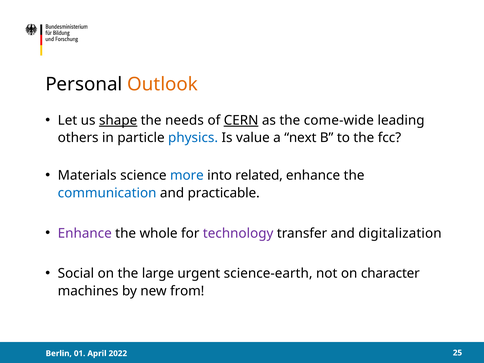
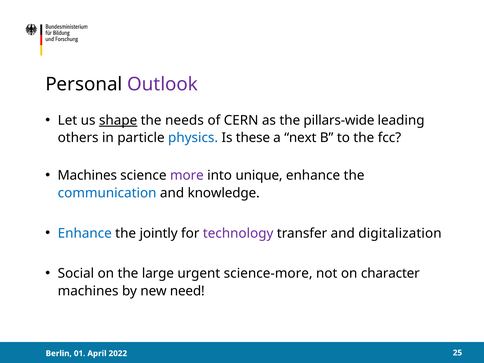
Outlook colour: orange -> purple (163, 84)
CERN underline: present -> none (241, 120)
come-wide: come-wide -> pillars-wide (339, 120)
value: value -> these (253, 138)
Materials: Materials -> Machines (87, 175)
more colour: blue -> purple (187, 175)
related: related -> unique (259, 175)
practicable: practicable -> knowledge (224, 193)
Enhance colour: purple -> blue (85, 233)
whole: whole -> jointly (159, 233)
science-earth: science-earth -> science-more (268, 274)
from: from -> need (187, 291)
